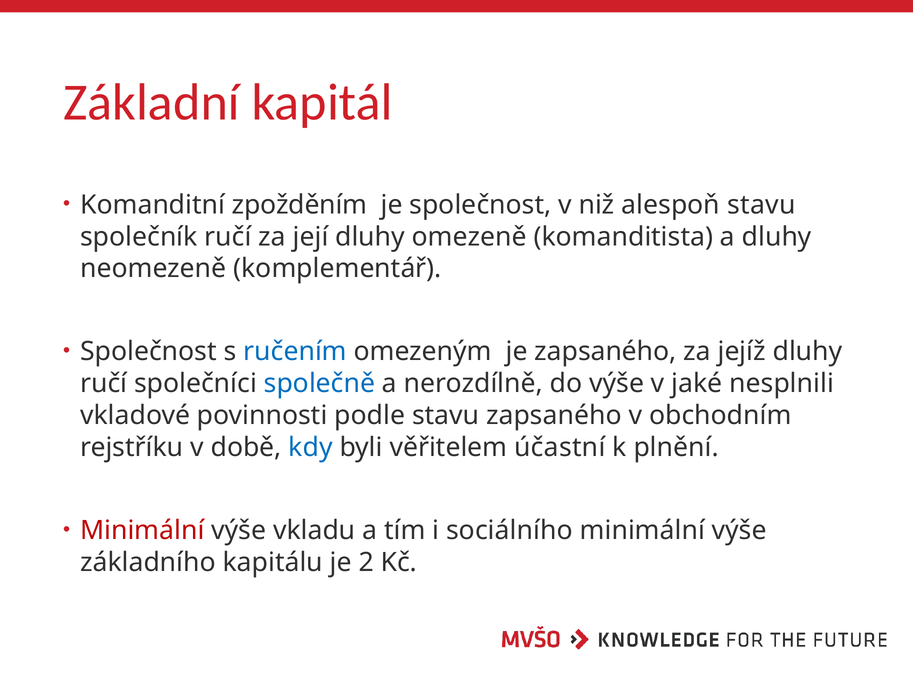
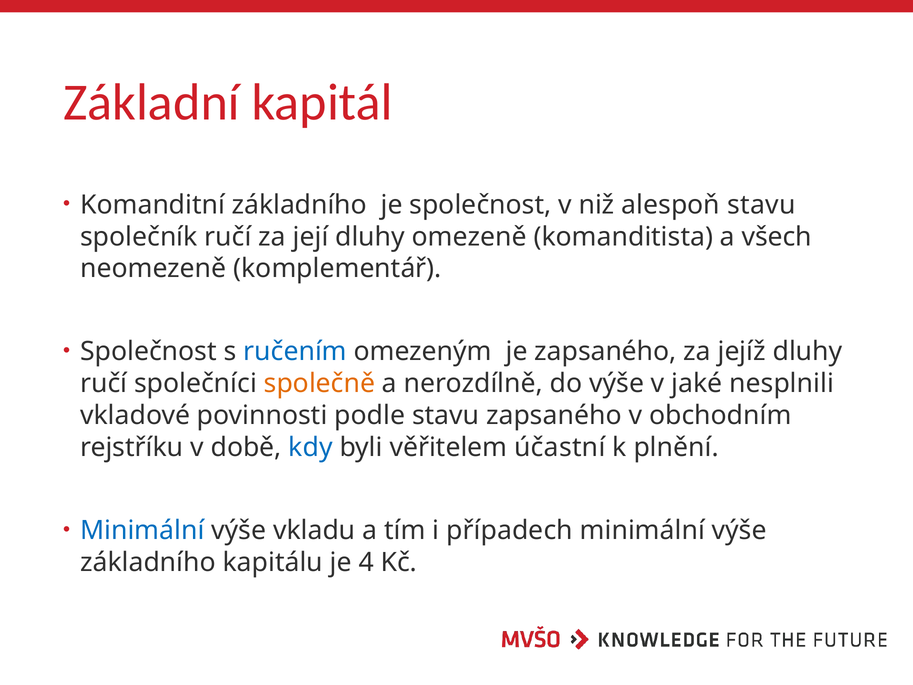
Komanditní zpožděním: zpožděním -> základního (299, 205)
a dluhy: dluhy -> všech (777, 237)
společně colour: blue -> orange (319, 384)
Minimální colour: red -> blue (142, 530)
sociálního: sociálního -> případech (510, 530)
2: 2 -> 4 (366, 562)
